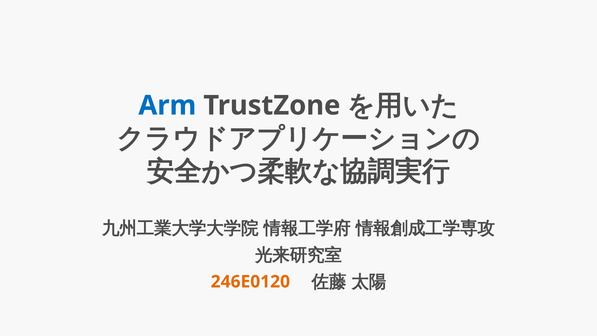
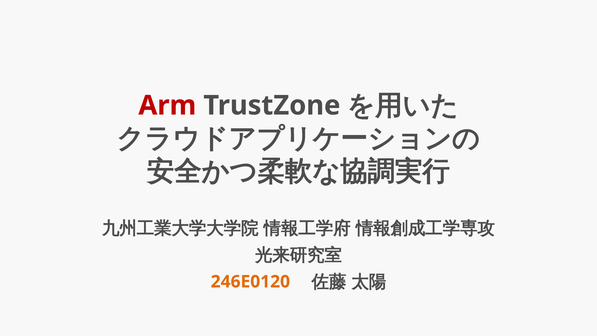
Arm colour: blue -> red (167, 105)
